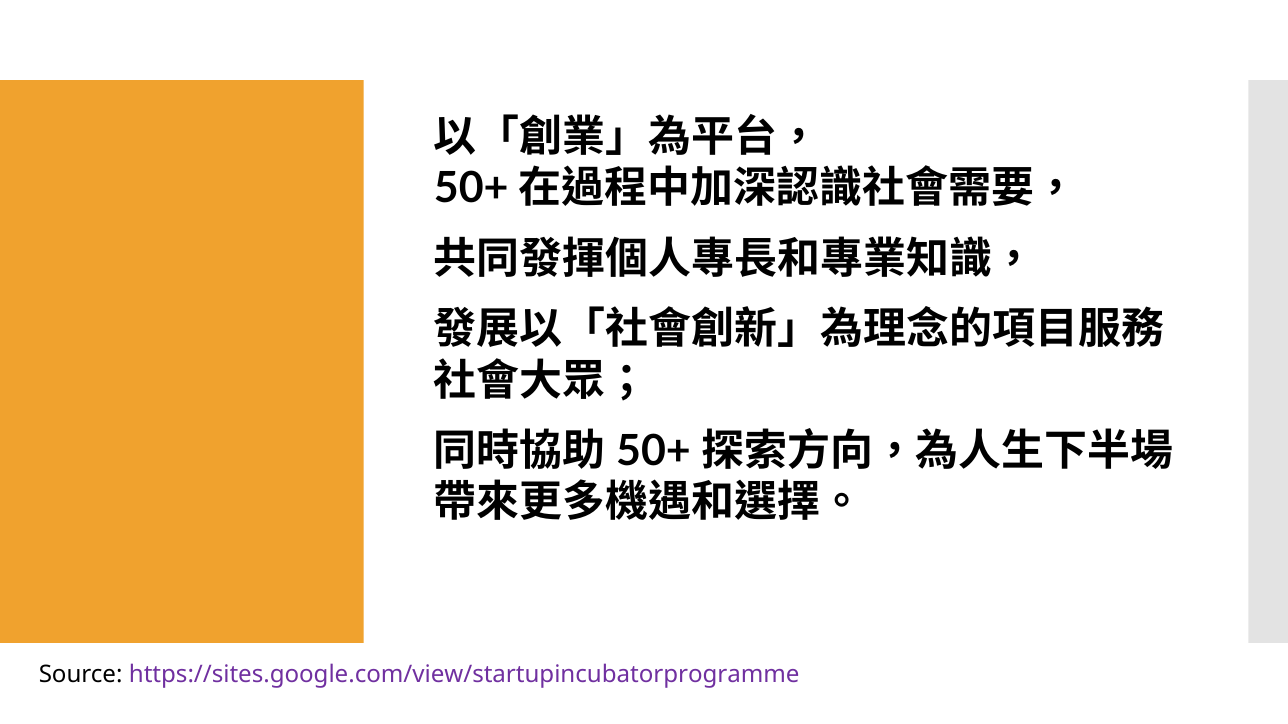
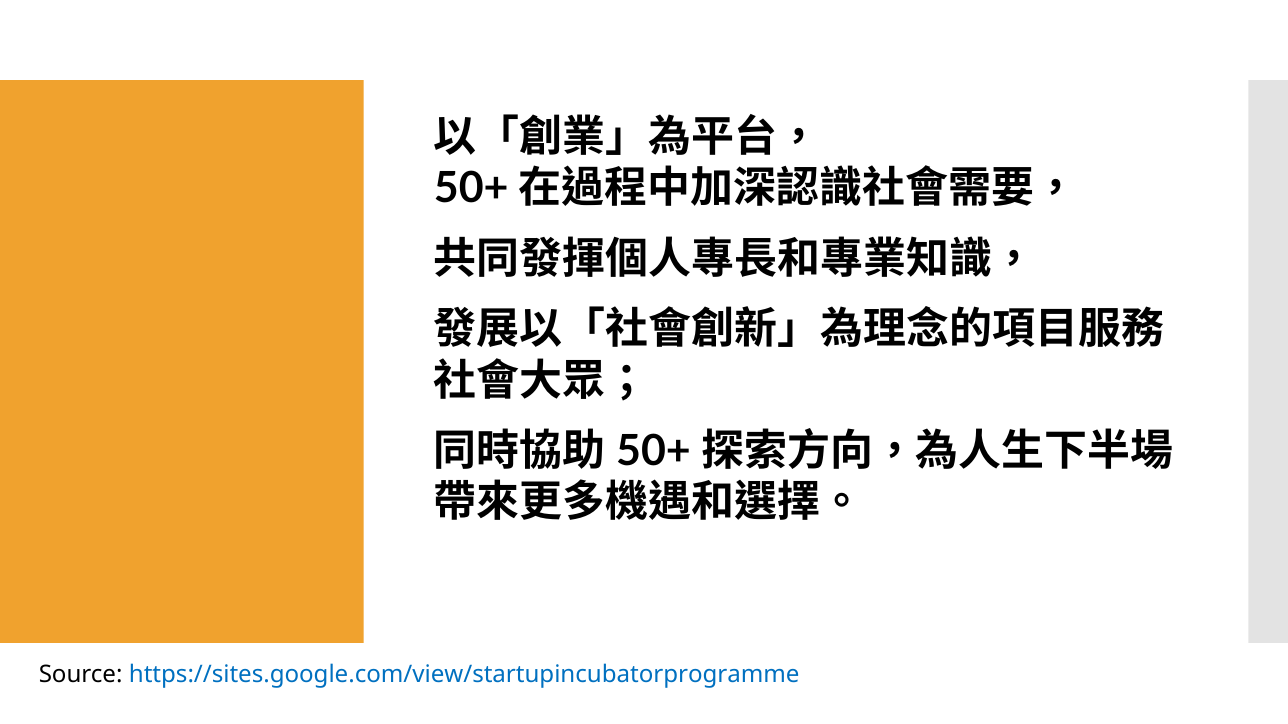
https://sites.google.com/view/startupincubatorprogramme colour: purple -> blue (464, 675)
